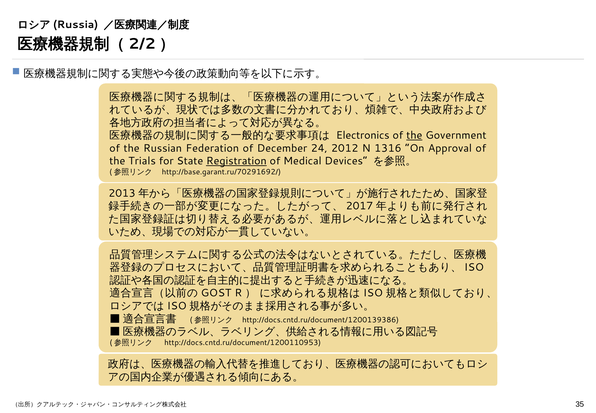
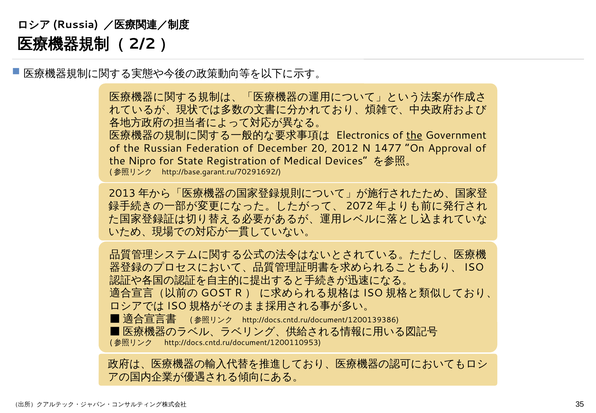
24: 24 -> 20 (319, 148)
1316: 1316 -> 1477 (388, 148)
Trials: Trials -> Nipro (142, 161)
Registration underline: present -> none (236, 161)
2017: 2017 -> 2072 (359, 206)
